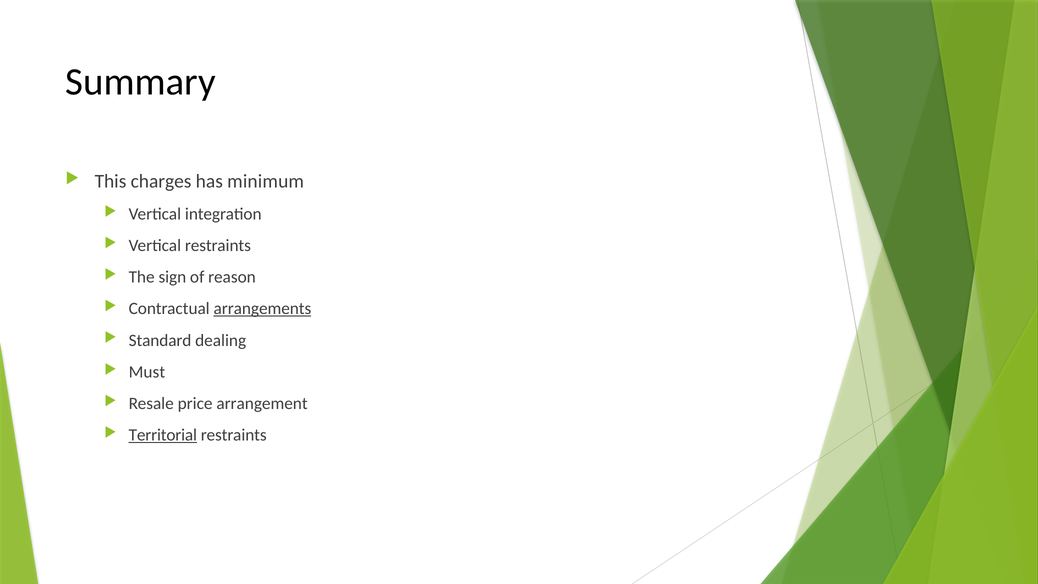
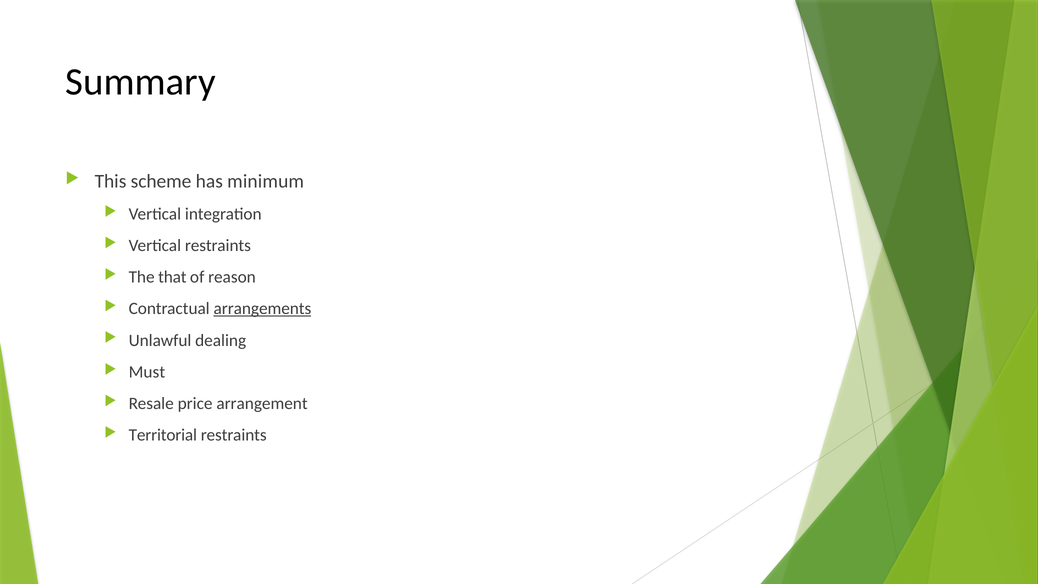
charges: charges -> scheme (161, 181)
sign: sign -> that (172, 277)
Standard: Standard -> Unlawful (160, 340)
Territorial underline: present -> none (163, 435)
